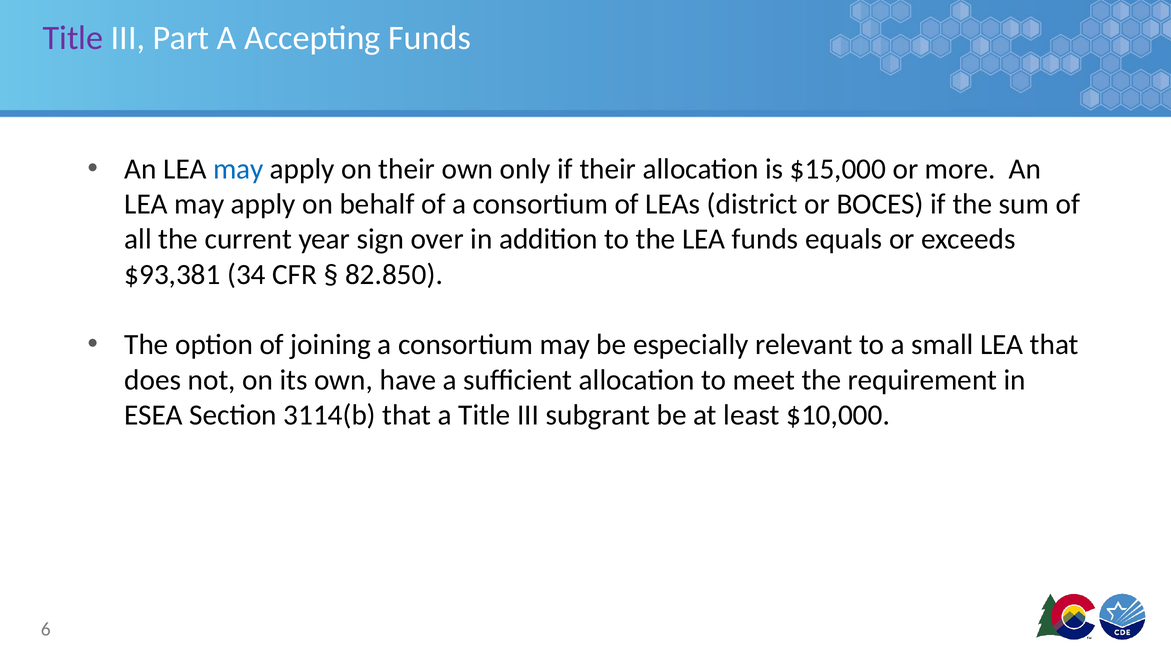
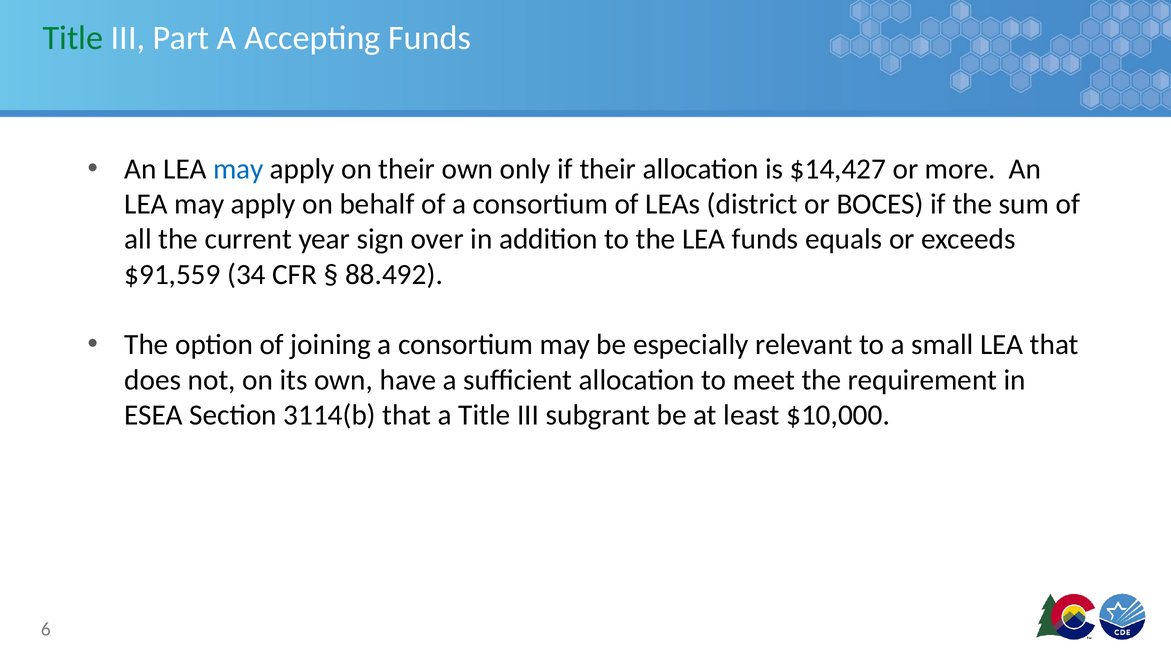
Title colour: purple -> green (73, 38)
$15,000: $15,000 -> $14,427 (838, 169)
$93,381: $93,381 -> $91,559 (172, 274)
82.850: 82.850 -> 88.492 (394, 274)
